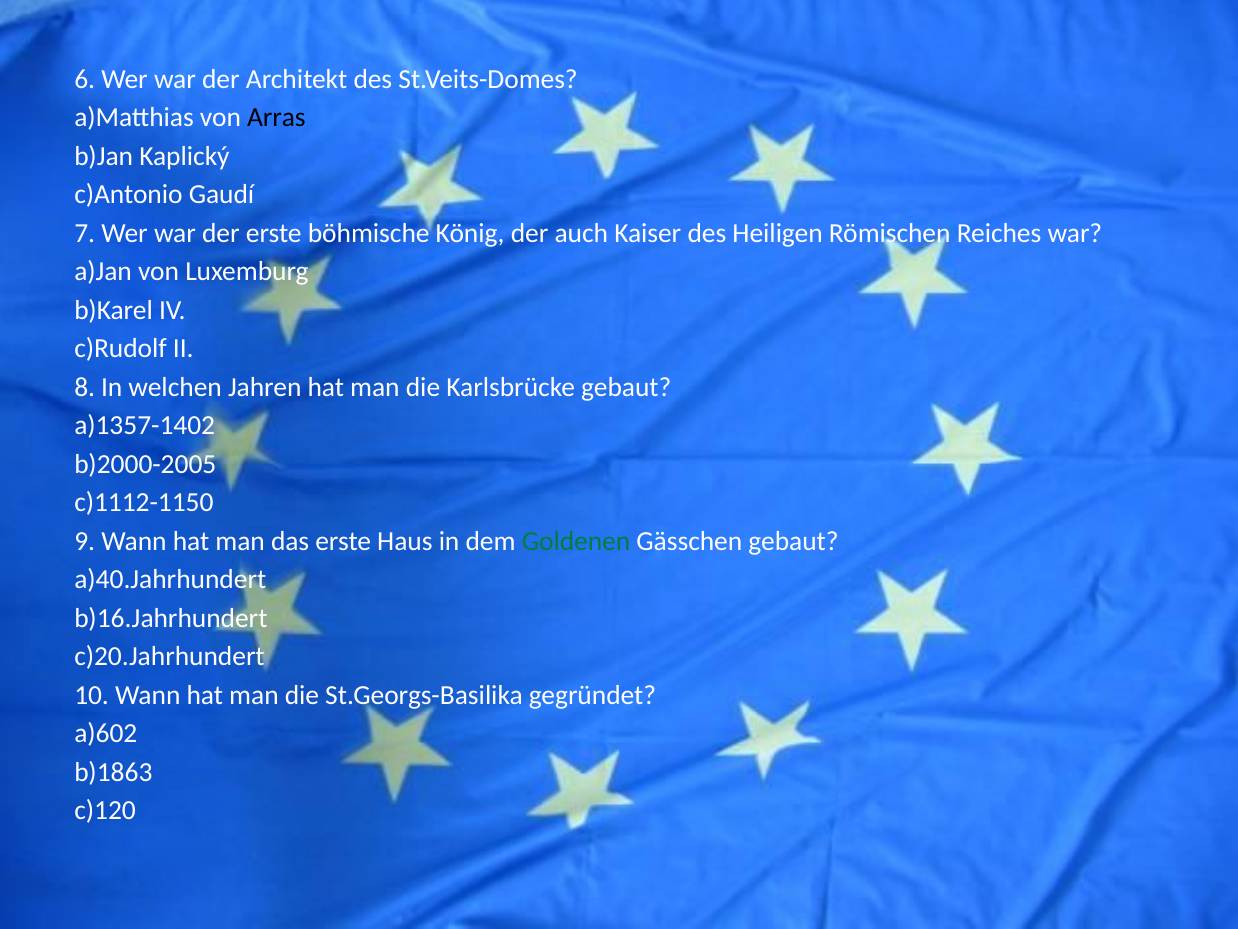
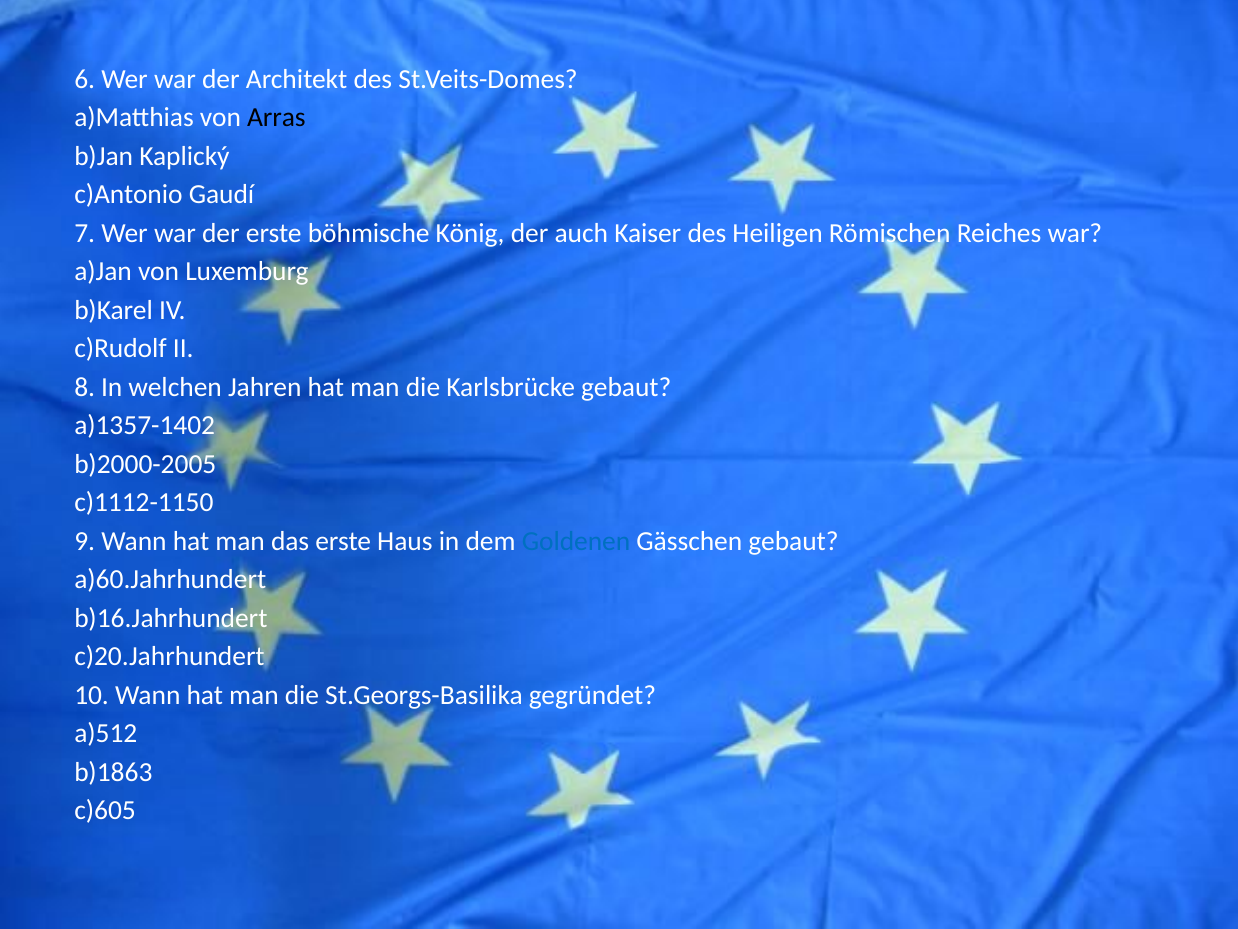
Goldenen colour: green -> blue (576, 541)
a)40.Jahrhundert: a)40.Jahrhundert -> a)60.Jahrhundert (170, 579)
a)602: a)602 -> a)512 (106, 733)
c)120: c)120 -> c)605 (105, 810)
